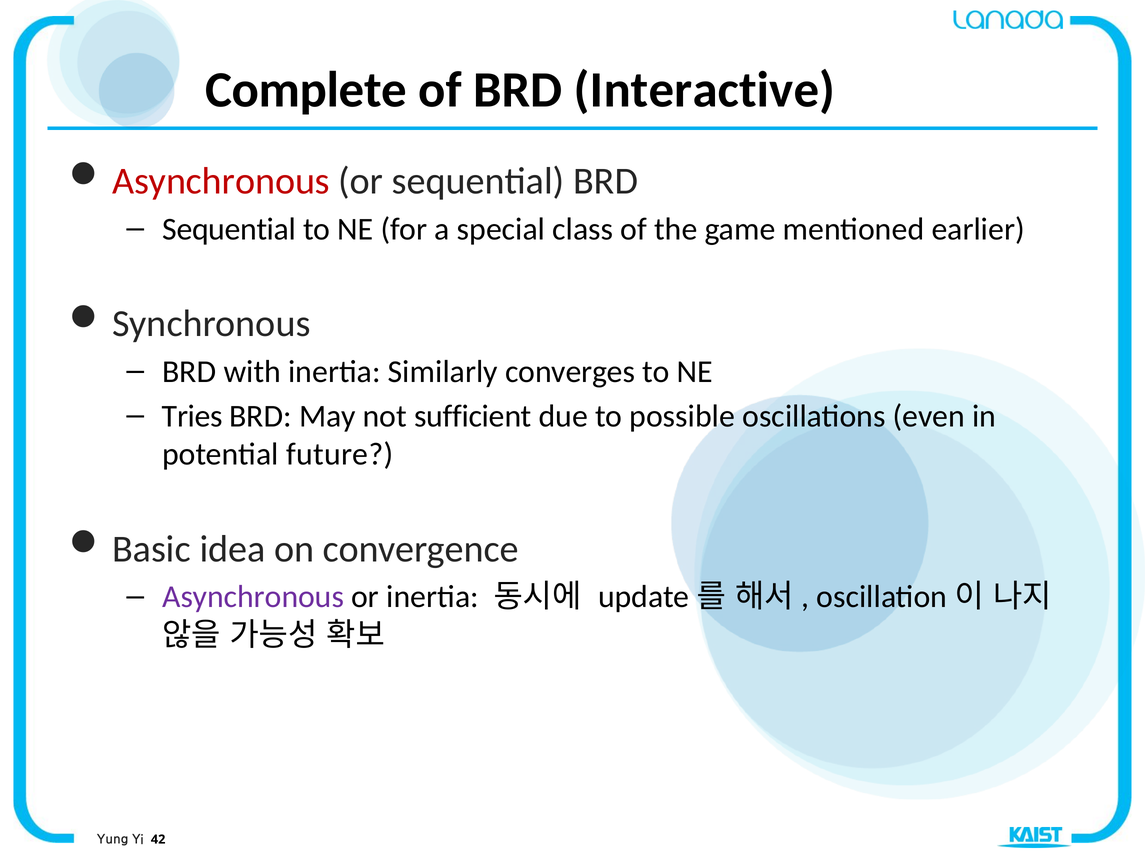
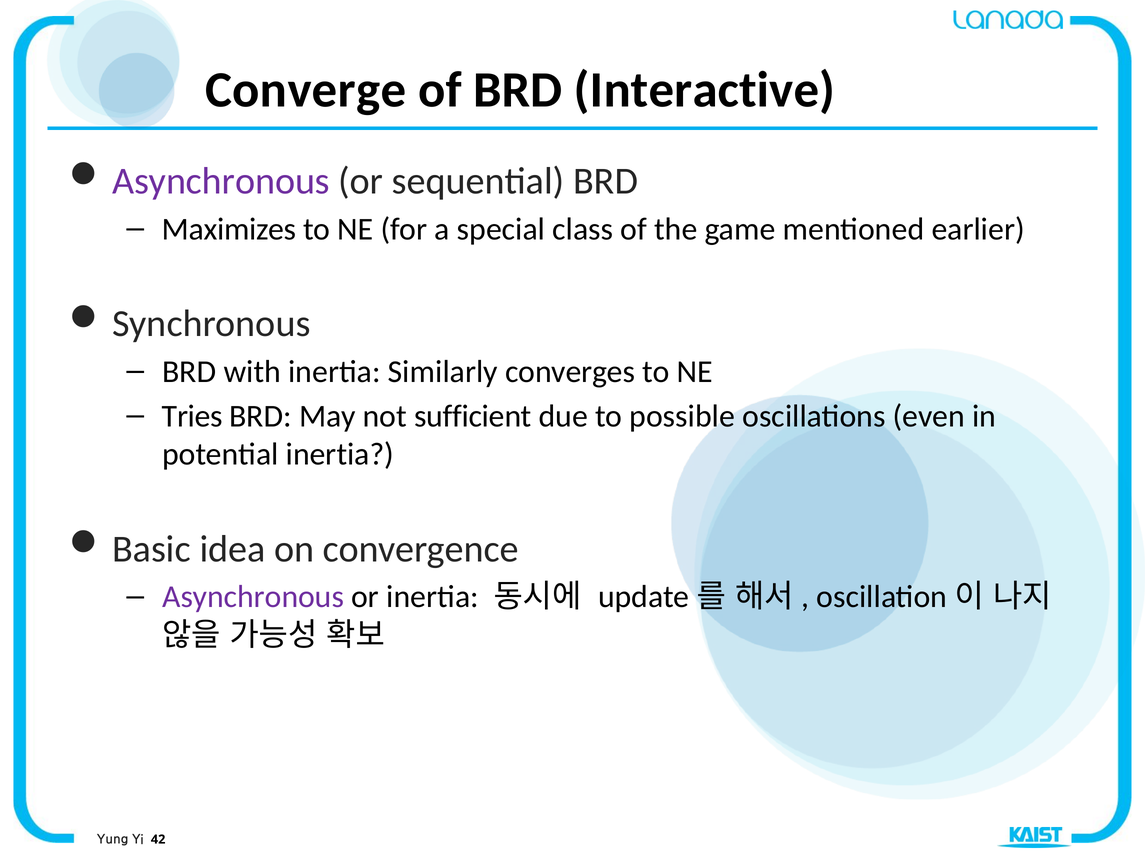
Complete: Complete -> Converge (306, 90)
Asynchronous colour: red -> purple (221, 181)
Sequential: Sequential -> Maximizes (229, 229)
potential future: future -> inertia (340, 454)
